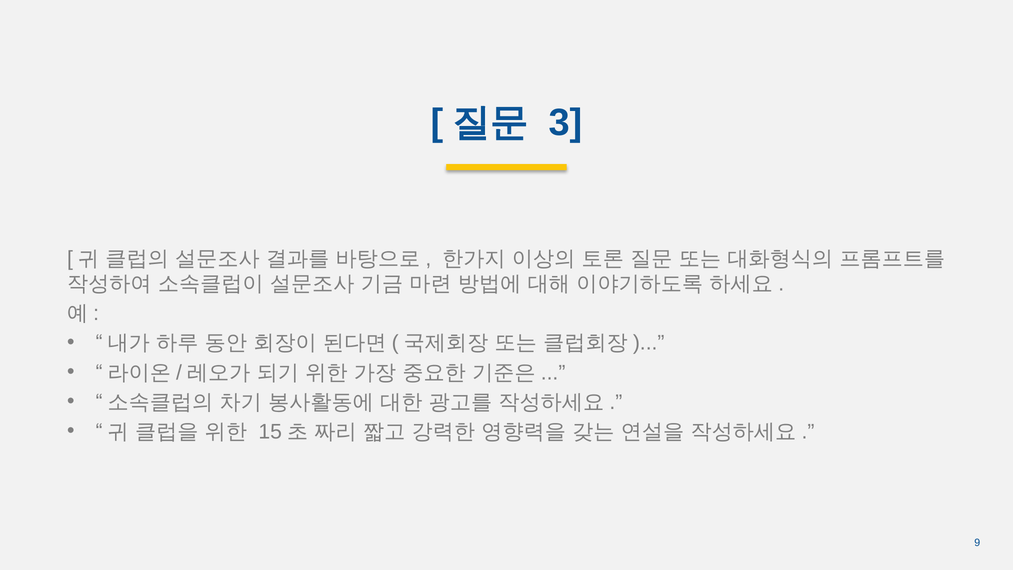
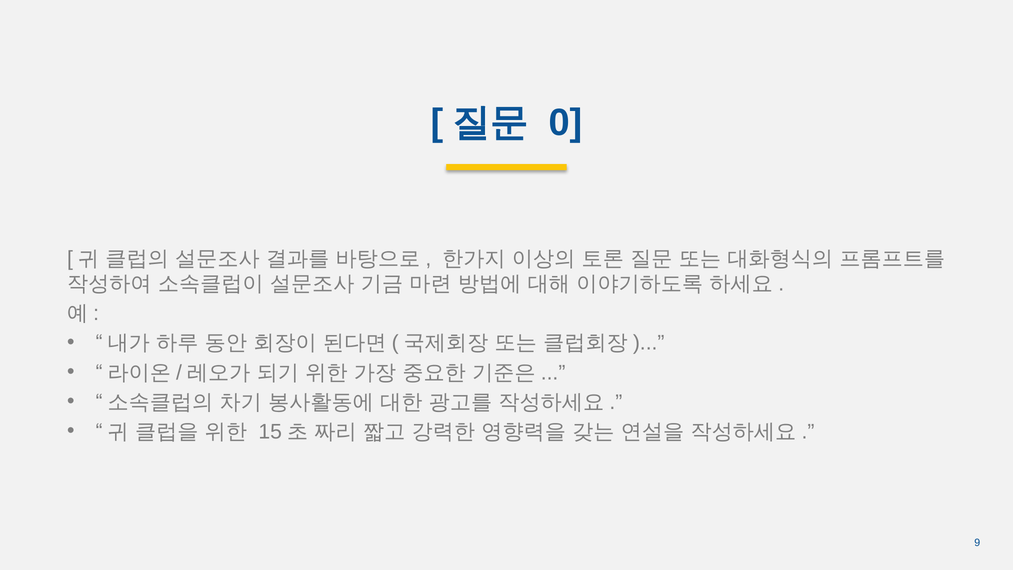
3: 3 -> 0 (565, 122)
